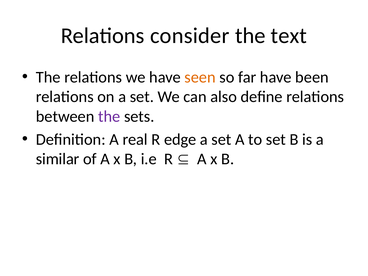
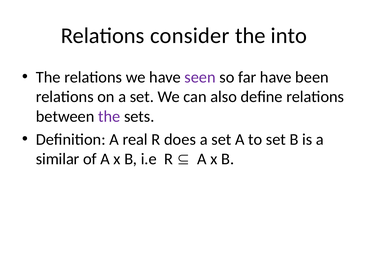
text: text -> into (289, 36)
seen colour: orange -> purple (200, 77)
edge: edge -> does (180, 139)
